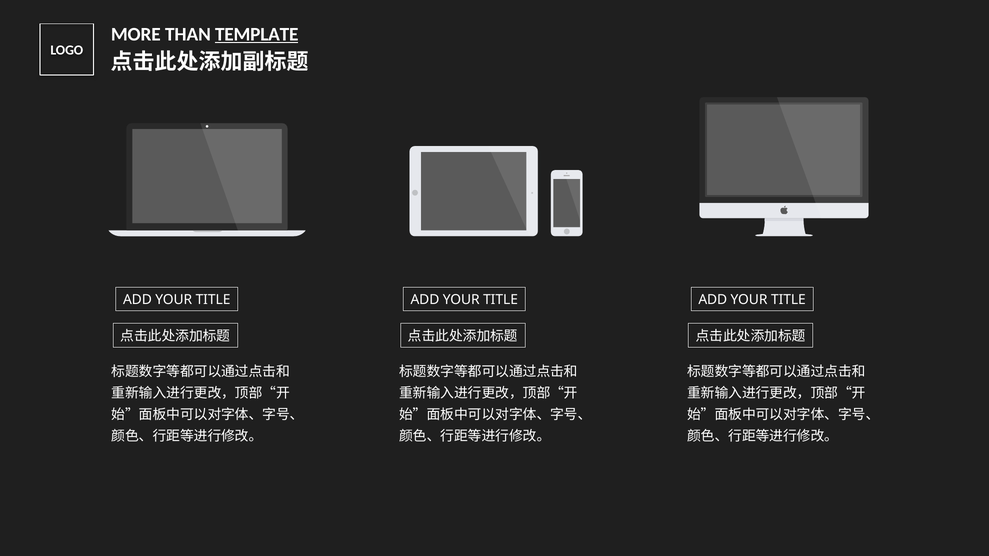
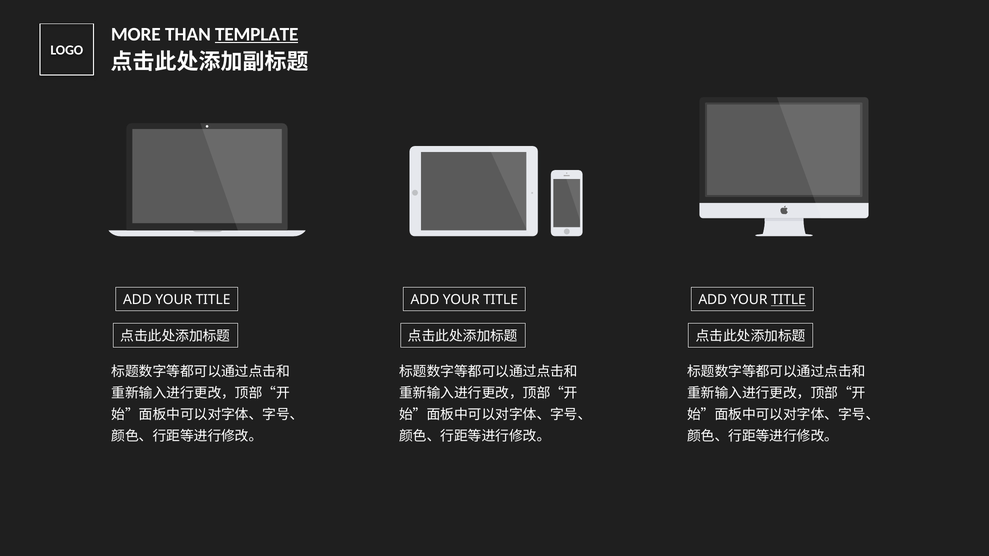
TITLE underline: none -> present (788, 300)
